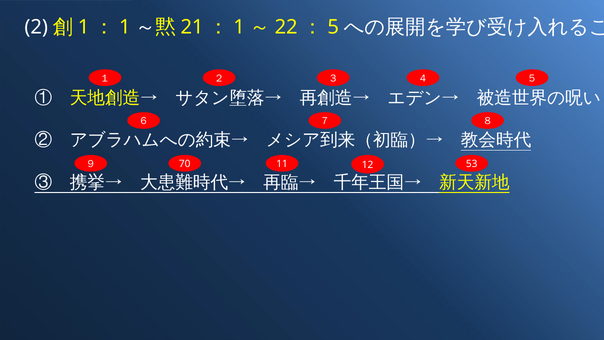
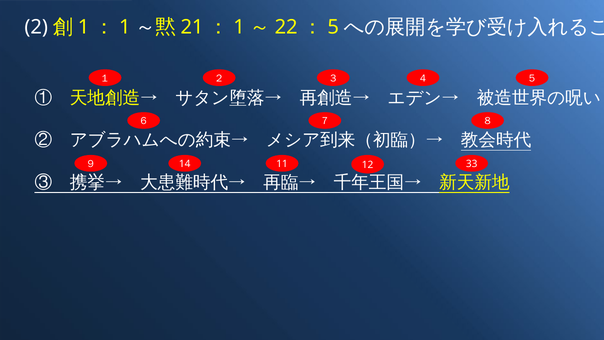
70: 70 -> 14 (185, 164)
53: 53 -> 33 (472, 164)
